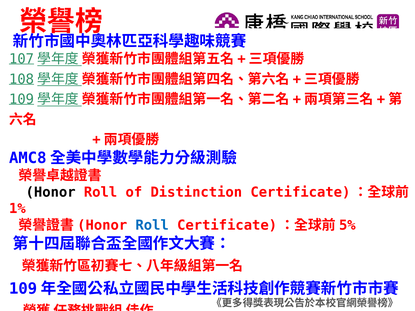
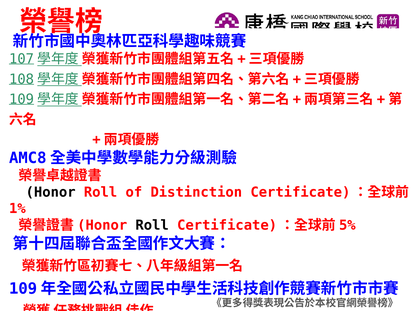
Roll colour: blue -> black (152, 226)
